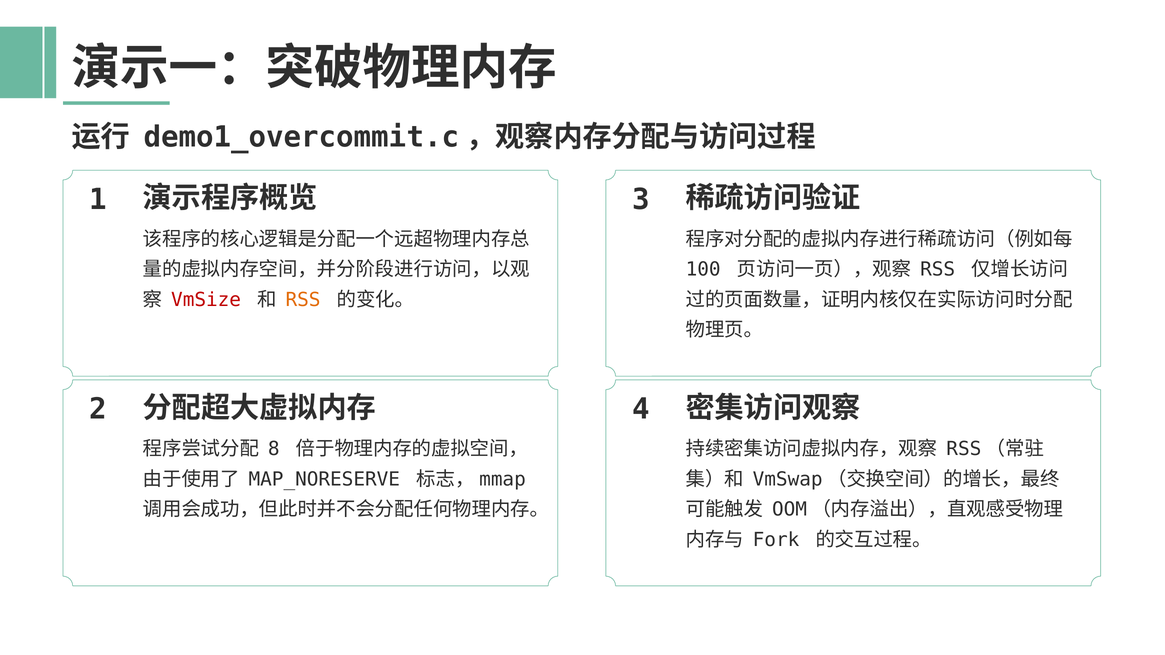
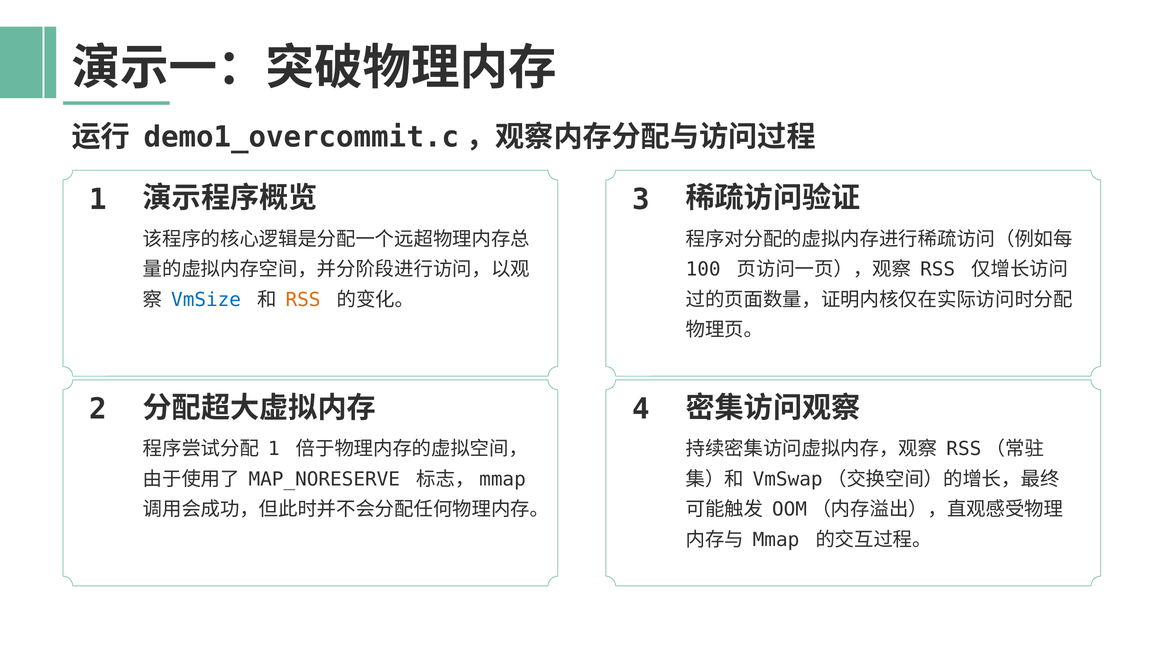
VmSize colour: red -> blue (206, 300)
8: 8 -> 1 (274, 449)
Fork: Fork -> Mmap (776, 540)
